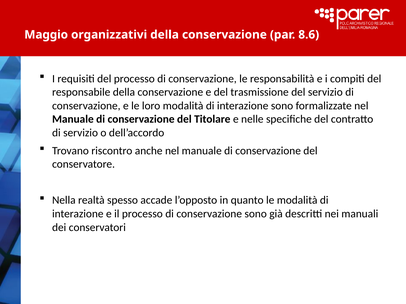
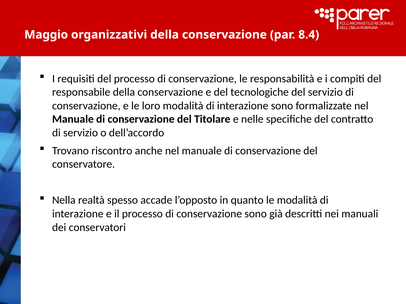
8.6: 8.6 -> 8.4 (309, 35)
trasmissione: trasmissione -> tecnologiche (260, 92)
